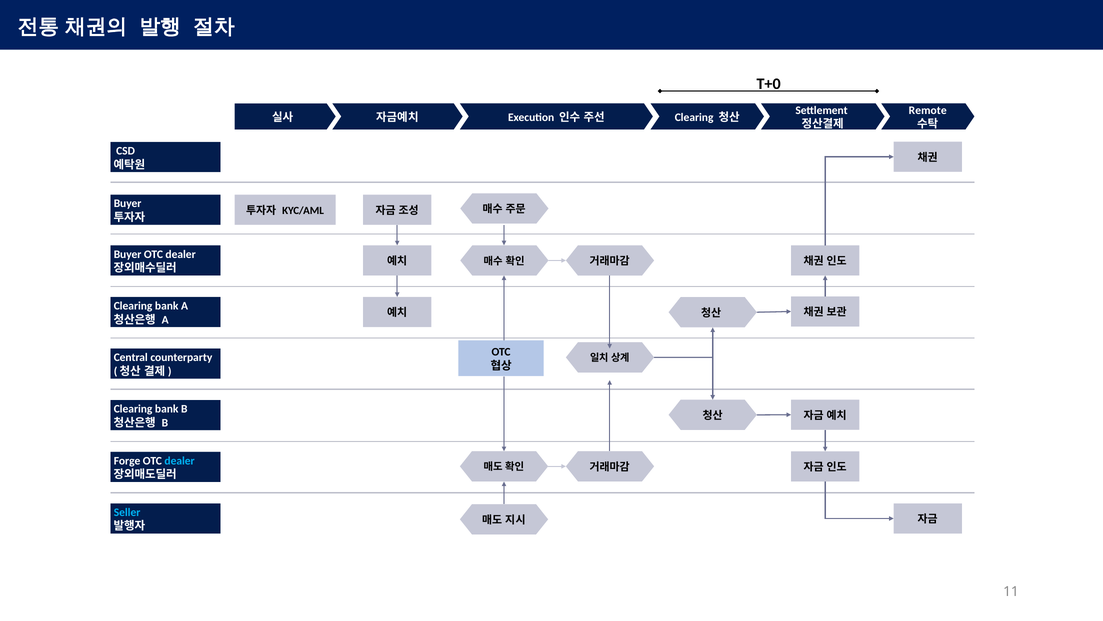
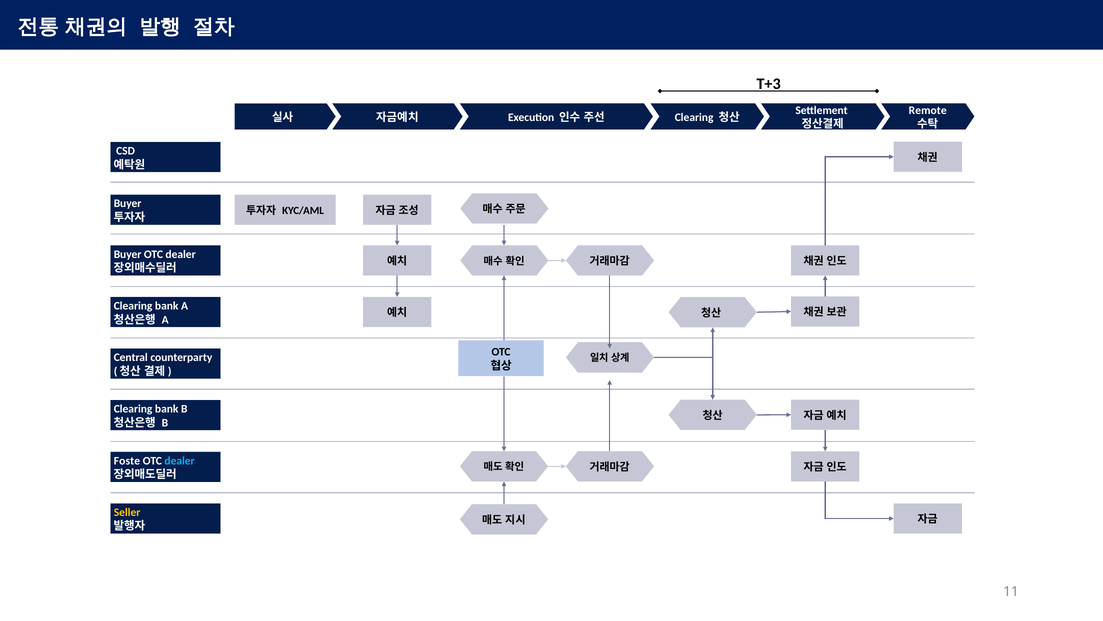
T+0: T+0 -> T+3 (769, 84)
Forge: Forge -> Foste (127, 460)
Seller colour: light blue -> yellow (127, 512)
